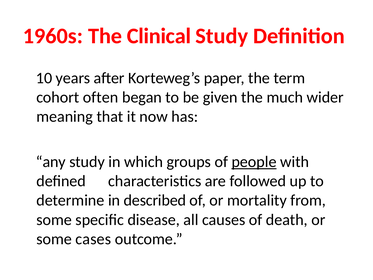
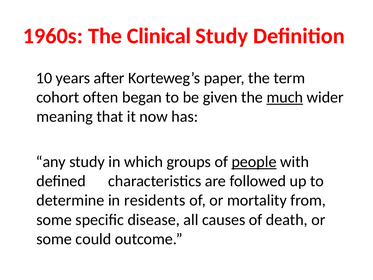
much underline: none -> present (285, 97)
described: described -> residents (155, 200)
cases: cases -> could (93, 239)
